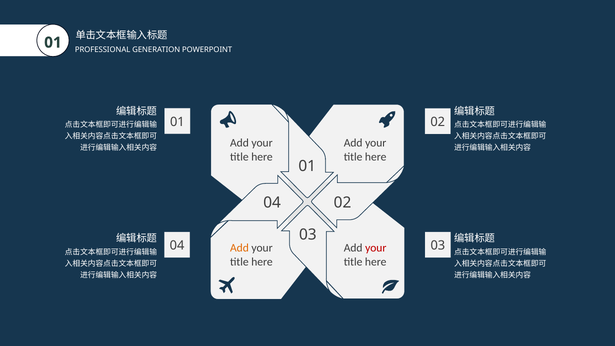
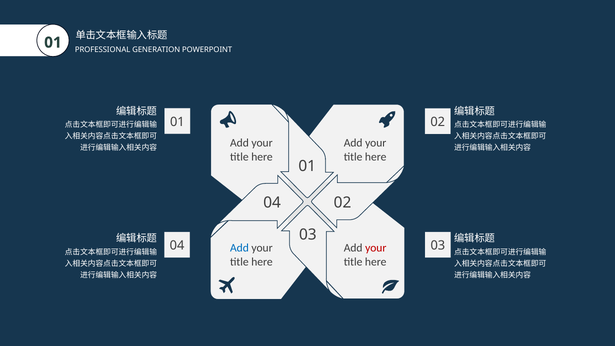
Add colour: orange -> blue (239, 248)
